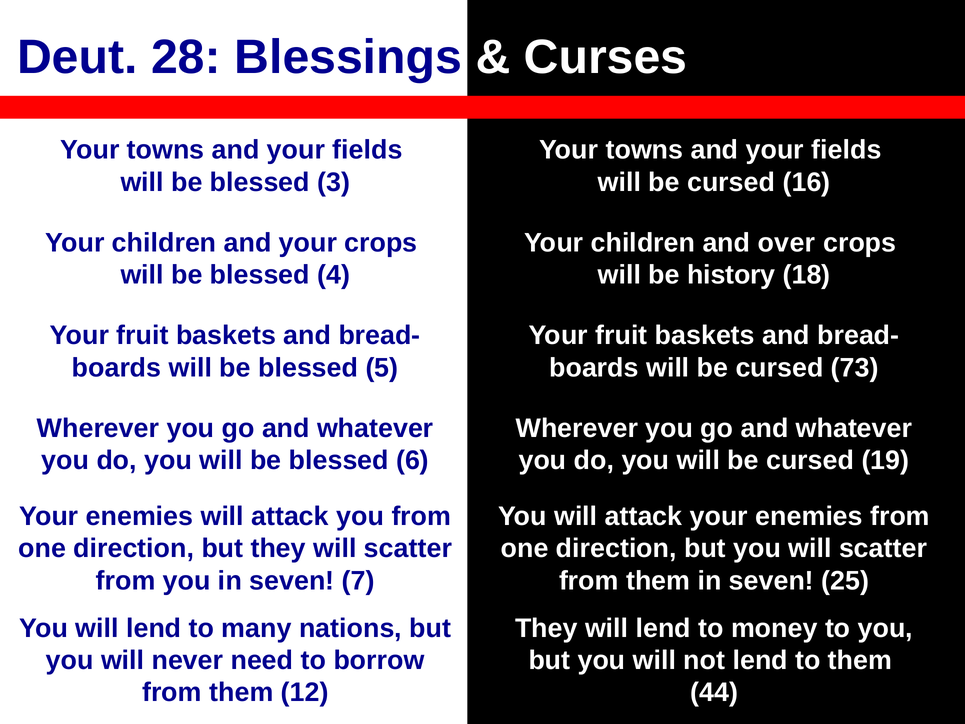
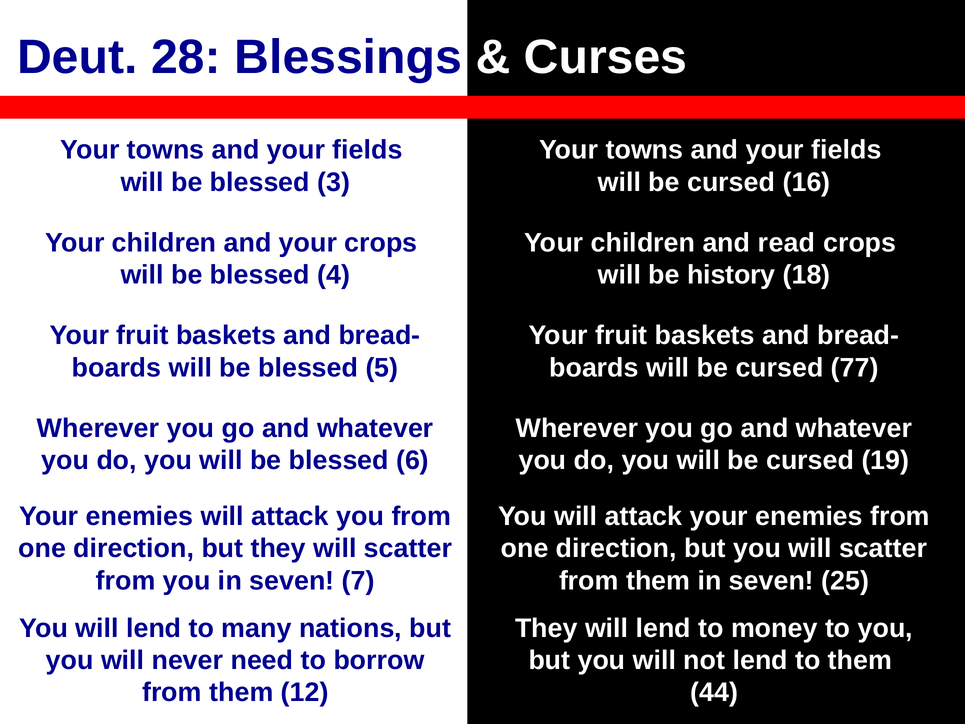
over: over -> read (787, 243)
73: 73 -> 77 (855, 368)
